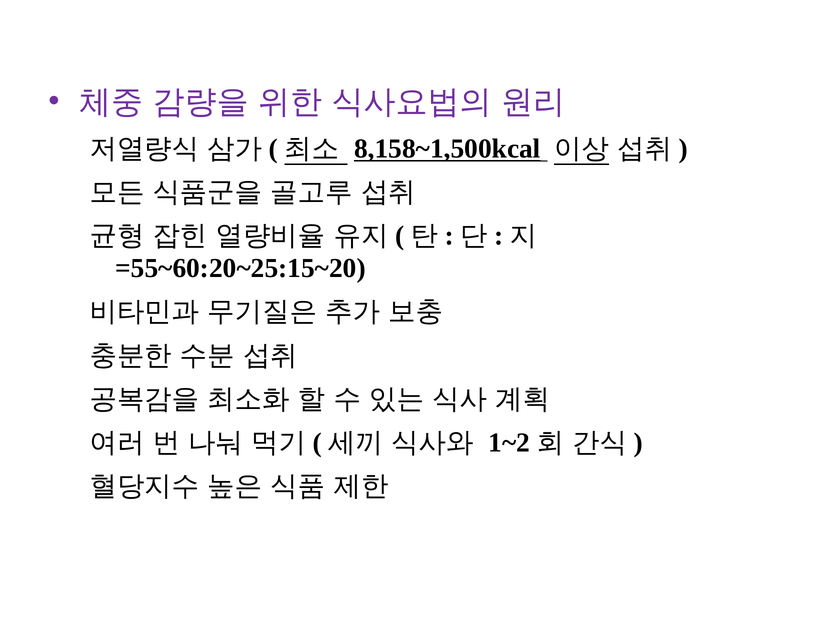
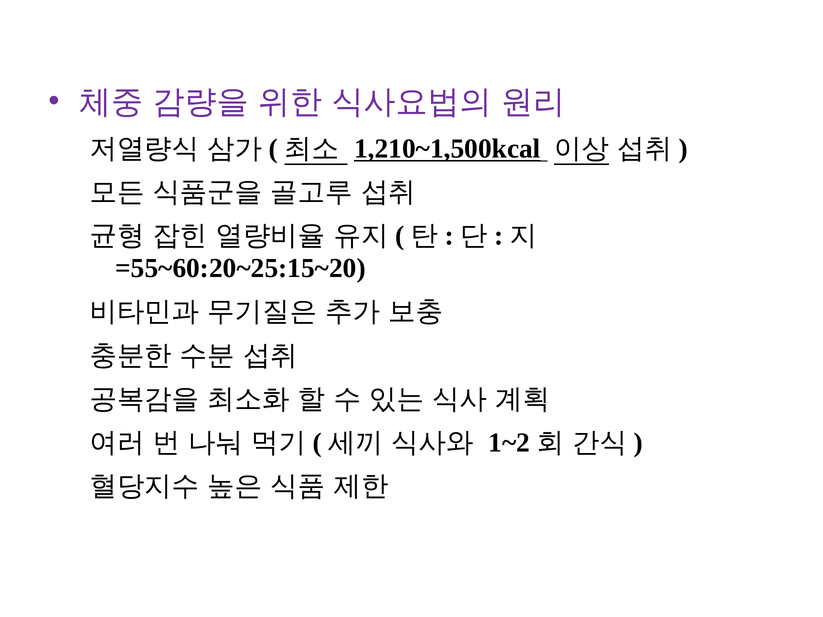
8,158~1,500kcal: 8,158~1,500kcal -> 1,210~1,500kcal (447, 149)
